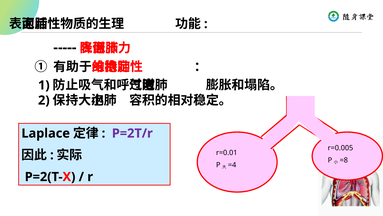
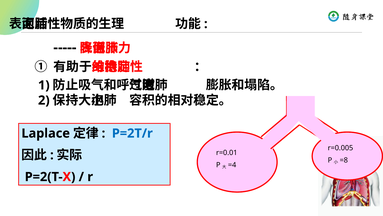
P=2T/r colour: purple -> blue (132, 133)
